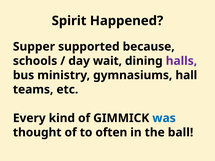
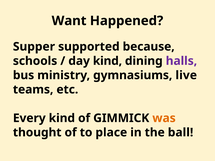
Spirit: Spirit -> Want (69, 21)
day wait: wait -> kind (107, 61)
hall: hall -> live (186, 75)
was colour: blue -> orange (164, 118)
often: often -> place (111, 133)
